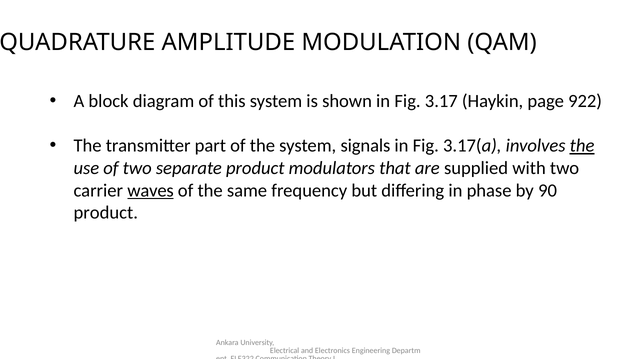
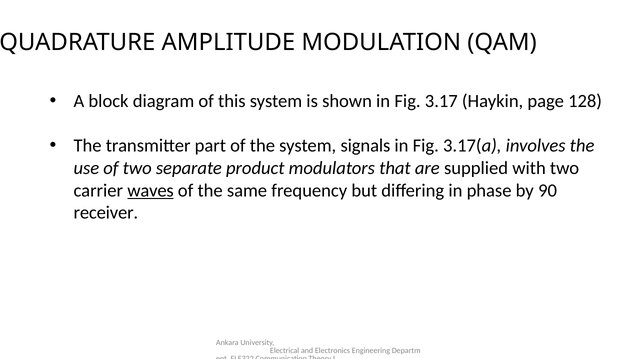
922: 922 -> 128 (585, 101)
the underline: present -> none (582, 146)
product: product -> receiver (106, 213)
